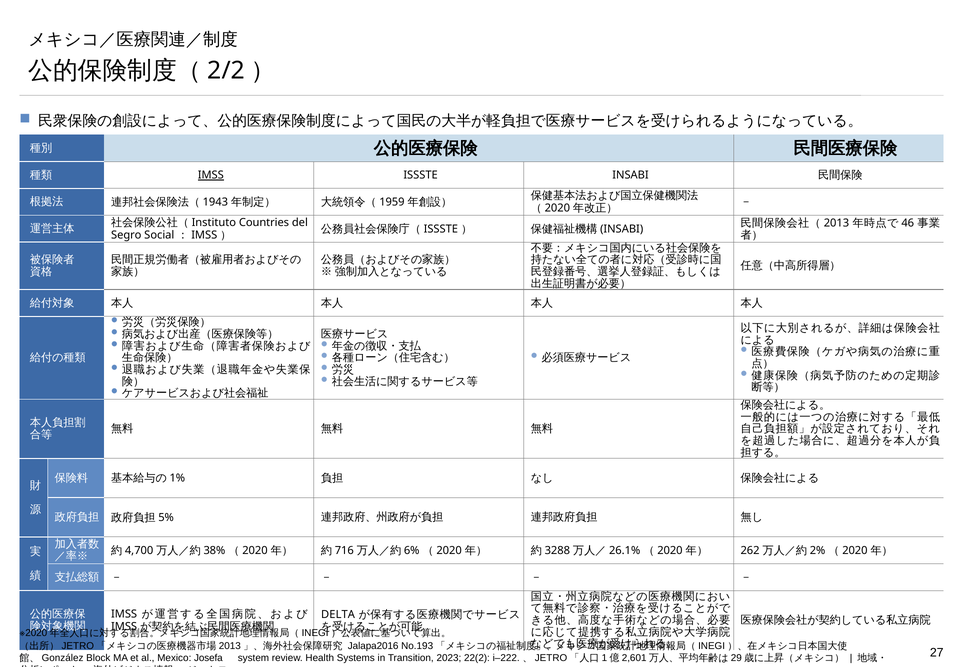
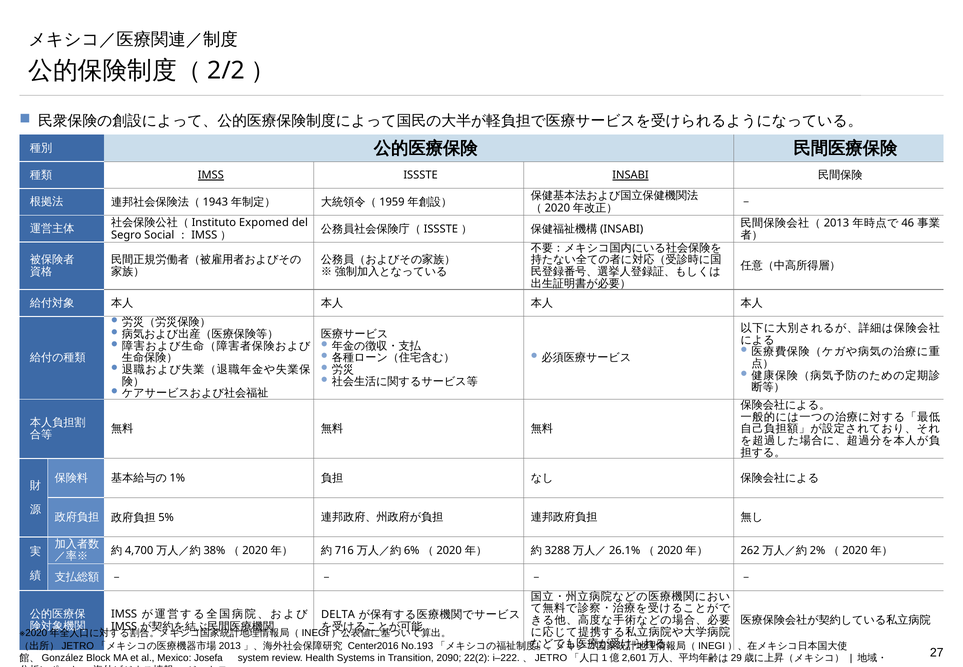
INSABI underline: none -> present (631, 175)
Countries: Countries -> Expomed (264, 222)
Jalapa2016: Jalapa2016 -> Center2016 (373, 646)
2023: 2023 -> 2090 (449, 658)
